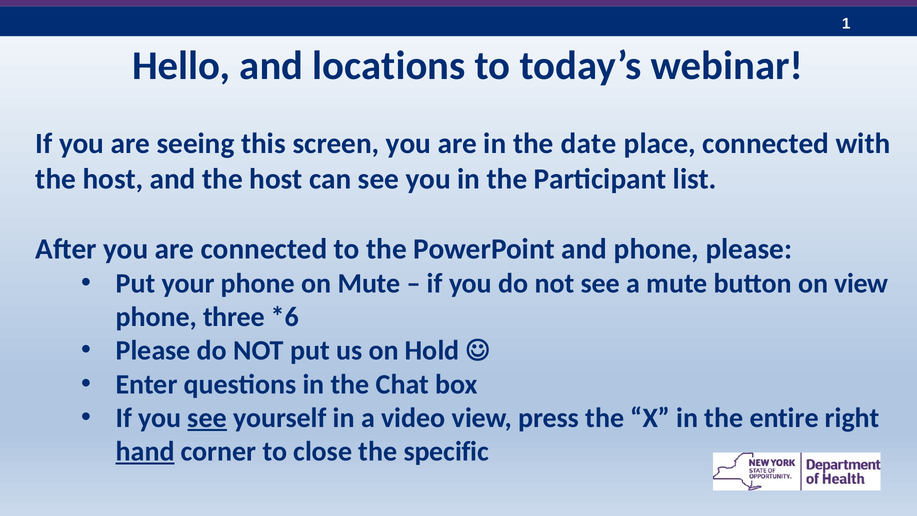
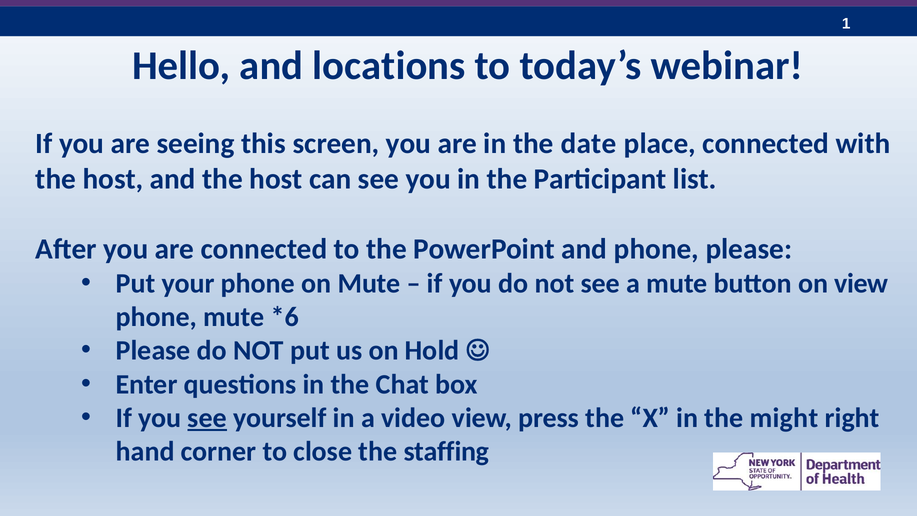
phone three: three -> mute (234, 317)
entire: entire -> might (784, 418)
hand underline: present -> none (145, 451)
specific: specific -> staffing (446, 451)
